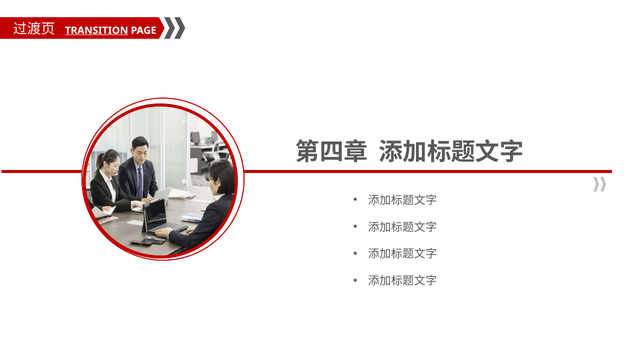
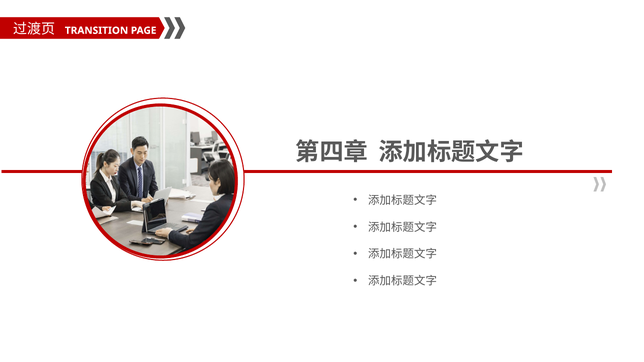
TRANSITION underline: present -> none (97, 31)
